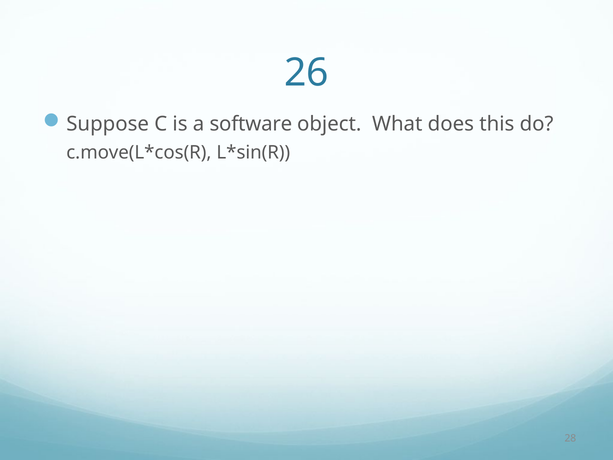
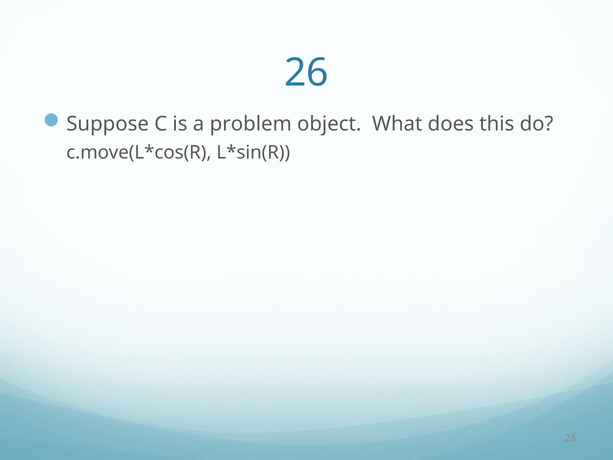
software: software -> problem (251, 124)
